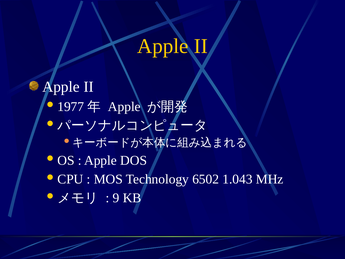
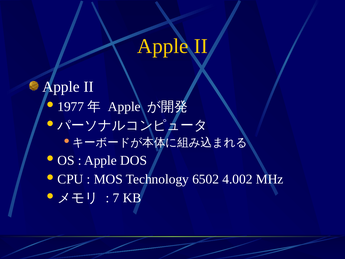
1.043: 1.043 -> 4.002 (237, 179)
9: 9 -> 7 (116, 198)
